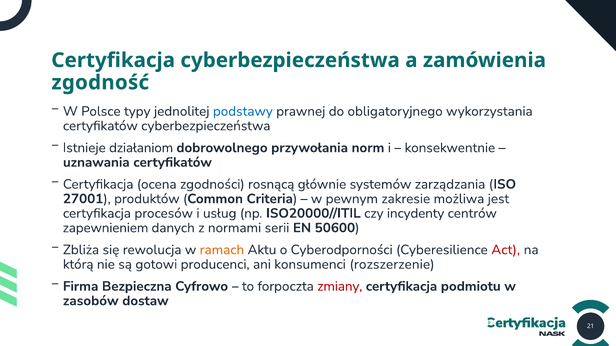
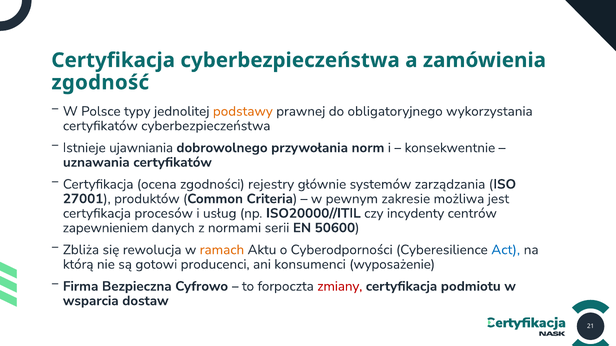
podstawy colour: blue -> orange (243, 111)
działaniom: działaniom -> ujawniania (141, 148)
rosnącą: rosnącą -> rejestry (271, 184)
Act colour: red -> blue (506, 250)
rozszerzenie: rozszerzenie -> wyposażenie (392, 265)
zasobów: zasobów -> wsparcia (91, 301)
